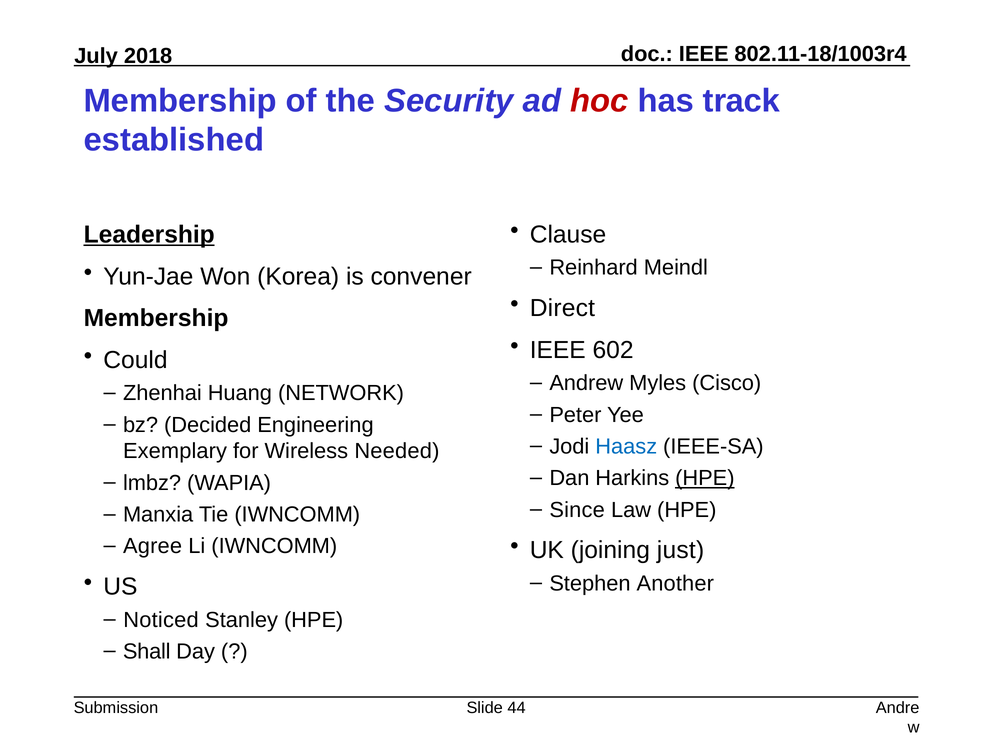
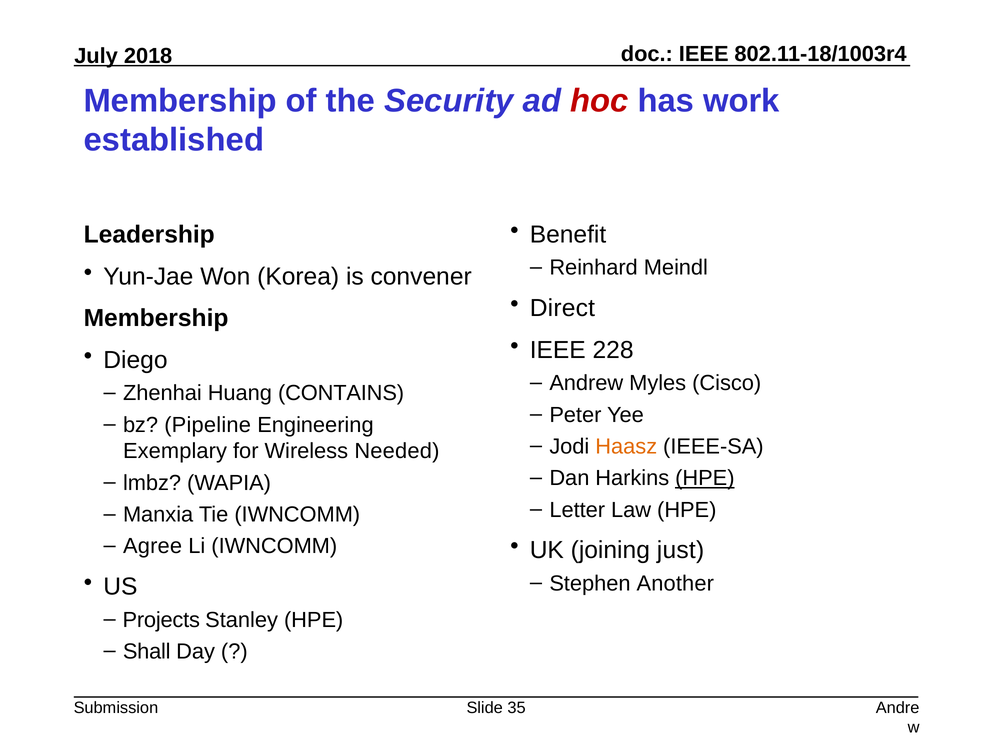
track: track -> work (741, 101)
Clause: Clause -> Benefit (568, 235)
Leadership underline: present -> none (149, 235)
602: 602 -> 228 (613, 350)
Could: Could -> Diego (135, 360)
NETWORK: NETWORK -> CONTAINS (341, 393)
Decided: Decided -> Pipeline (208, 425)
Haasz colour: blue -> orange (626, 447)
Since: Since -> Letter (577, 510)
Noticed: Noticed -> Projects (161, 620)
44: 44 -> 35 (517, 708)
